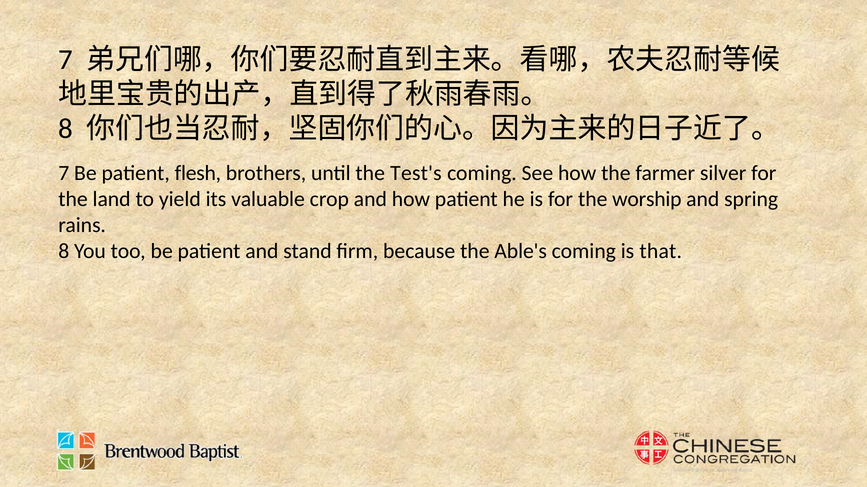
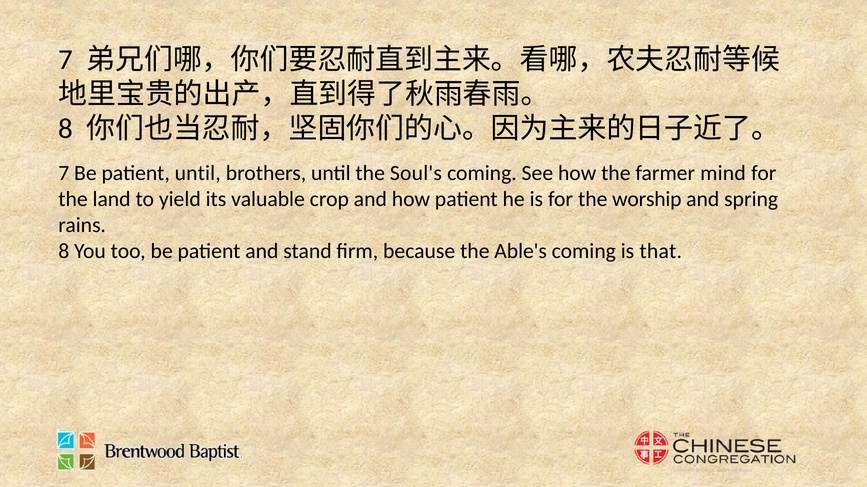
patient flesh: flesh -> until (198, 173)
Test's: Test's -> Soul's (416, 173)
silver: silver -> mind (723, 173)
